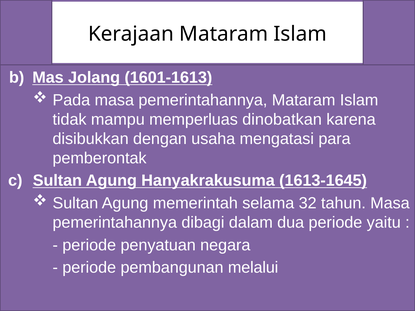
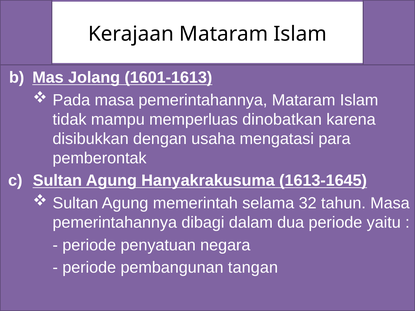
melalui: melalui -> tangan (253, 268)
